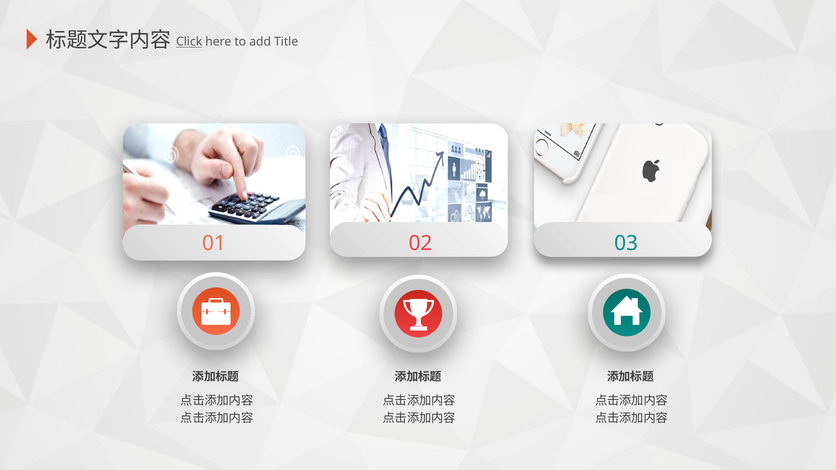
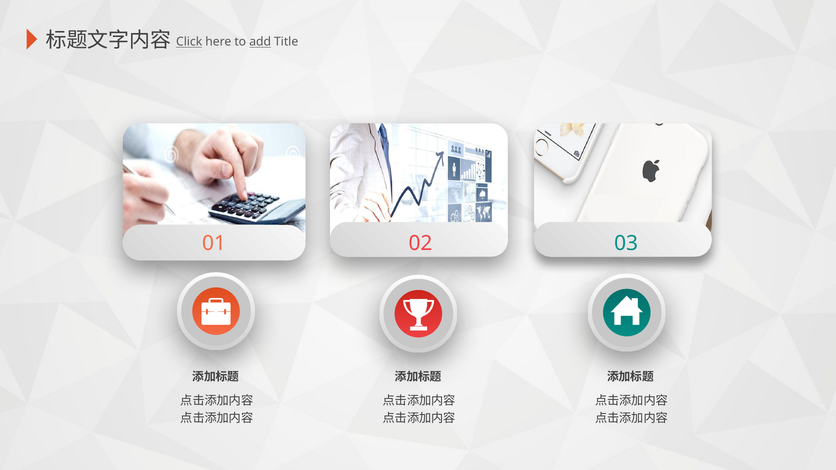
add underline: none -> present (260, 42)
